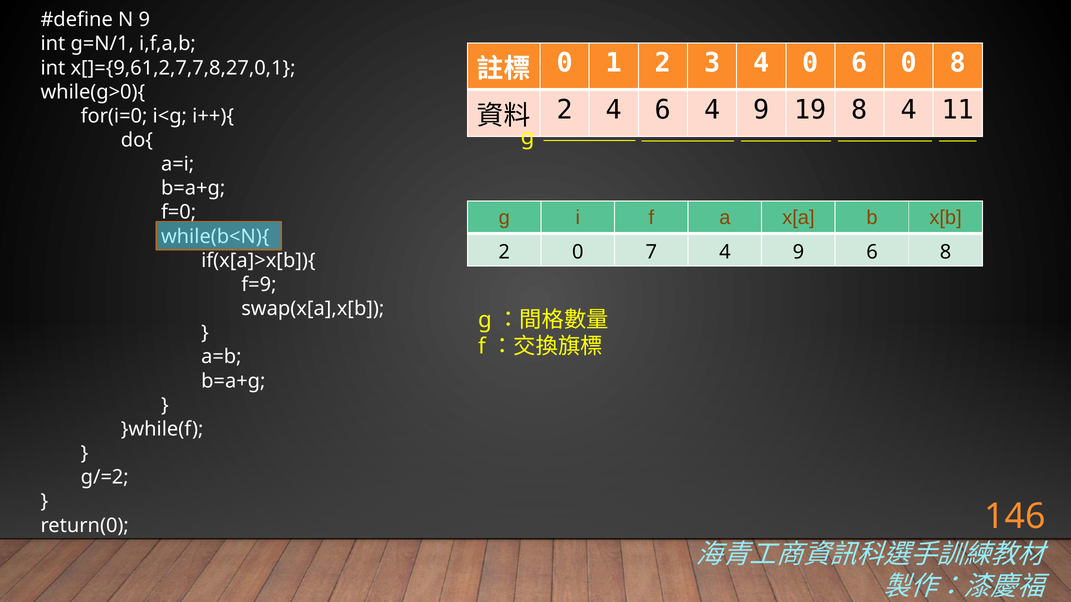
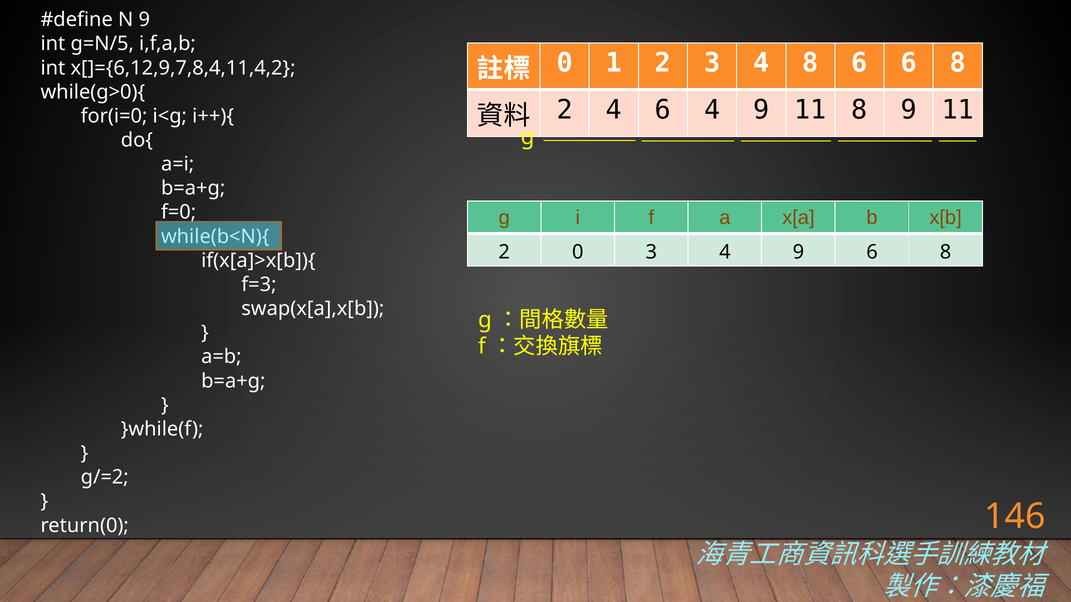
g=N/1: g=N/1 -> g=N/5 (102, 44)
4 0: 0 -> 8 (810, 63)
6 0: 0 -> 6 (909, 63)
x[]={9,61,2,7,7,8,27,0,1: x[]={9,61,2,7,7,8,27,0,1 -> x[]={6,12,9,7,8,4,11,4,2 (183, 68)
4 9 19: 19 -> 11 (810, 110)
8 4: 4 -> 9 (909, 110)
0 7: 7 -> 3 (651, 252)
f=9: f=9 -> f=3 (259, 285)
